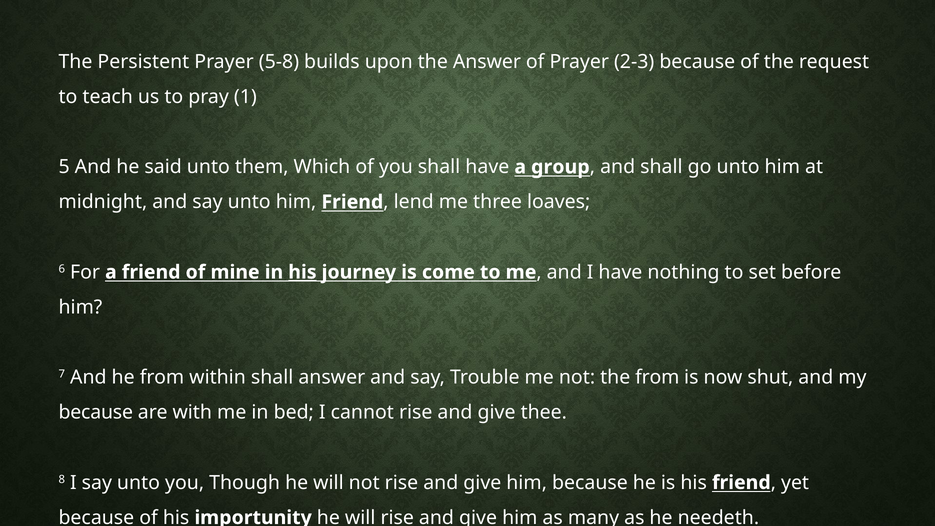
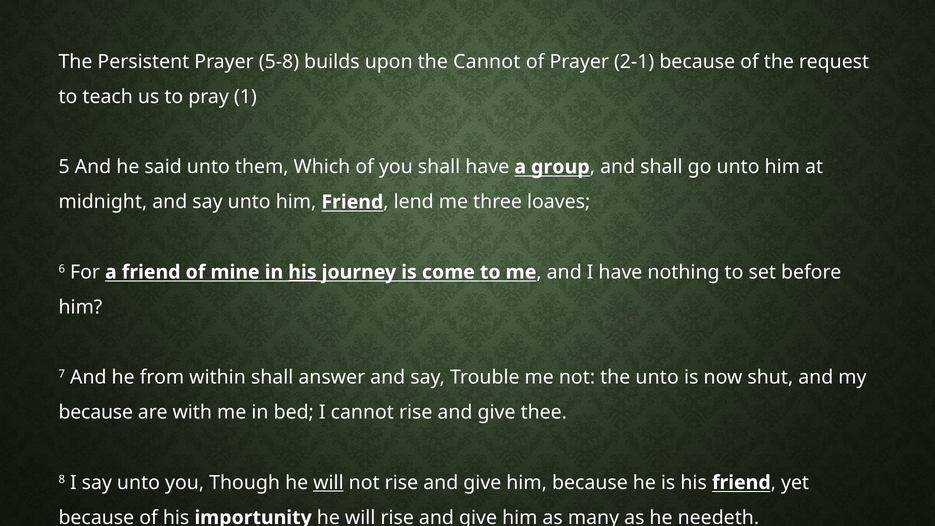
the Answer: Answer -> Cannot (487, 62)
2-3: 2-3 -> 2-1 (634, 62)
the from: from -> unto (657, 377)
will underline: none -> present (328, 483)
